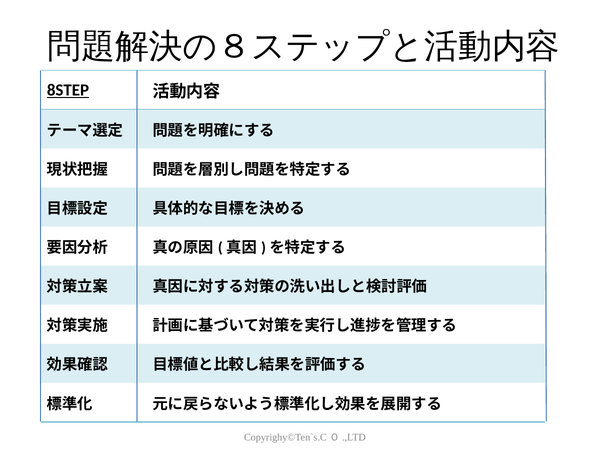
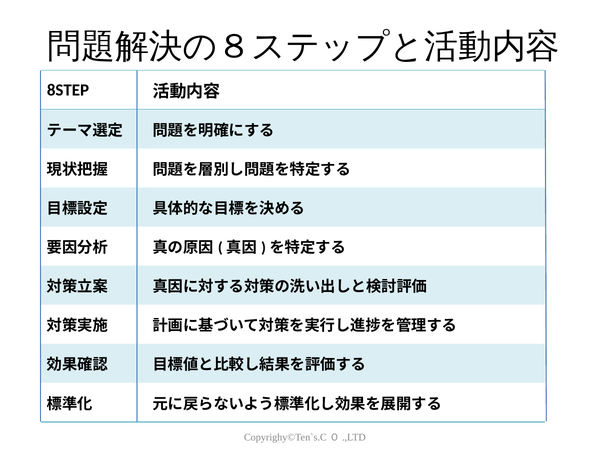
8STEP underline: present -> none (68, 90)
